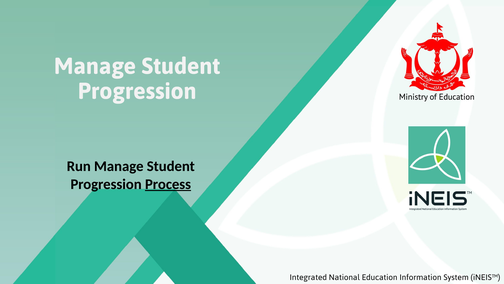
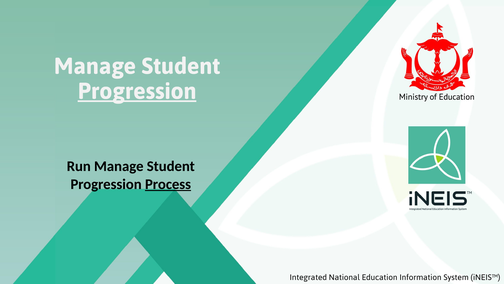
Progression underline: none -> present (137, 91)
